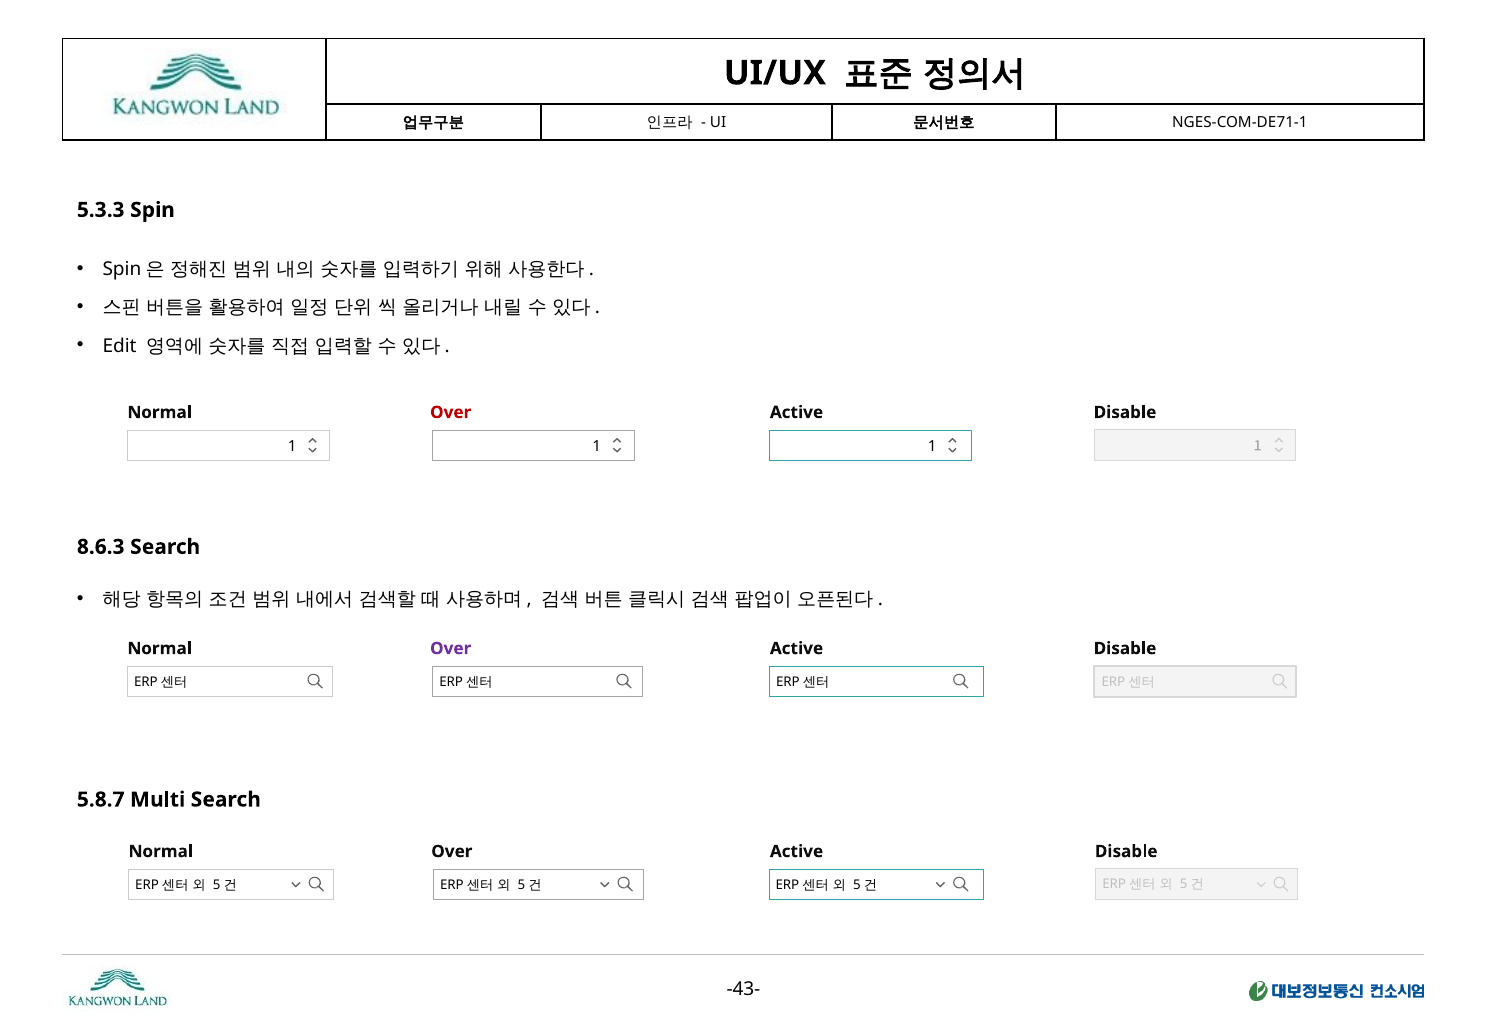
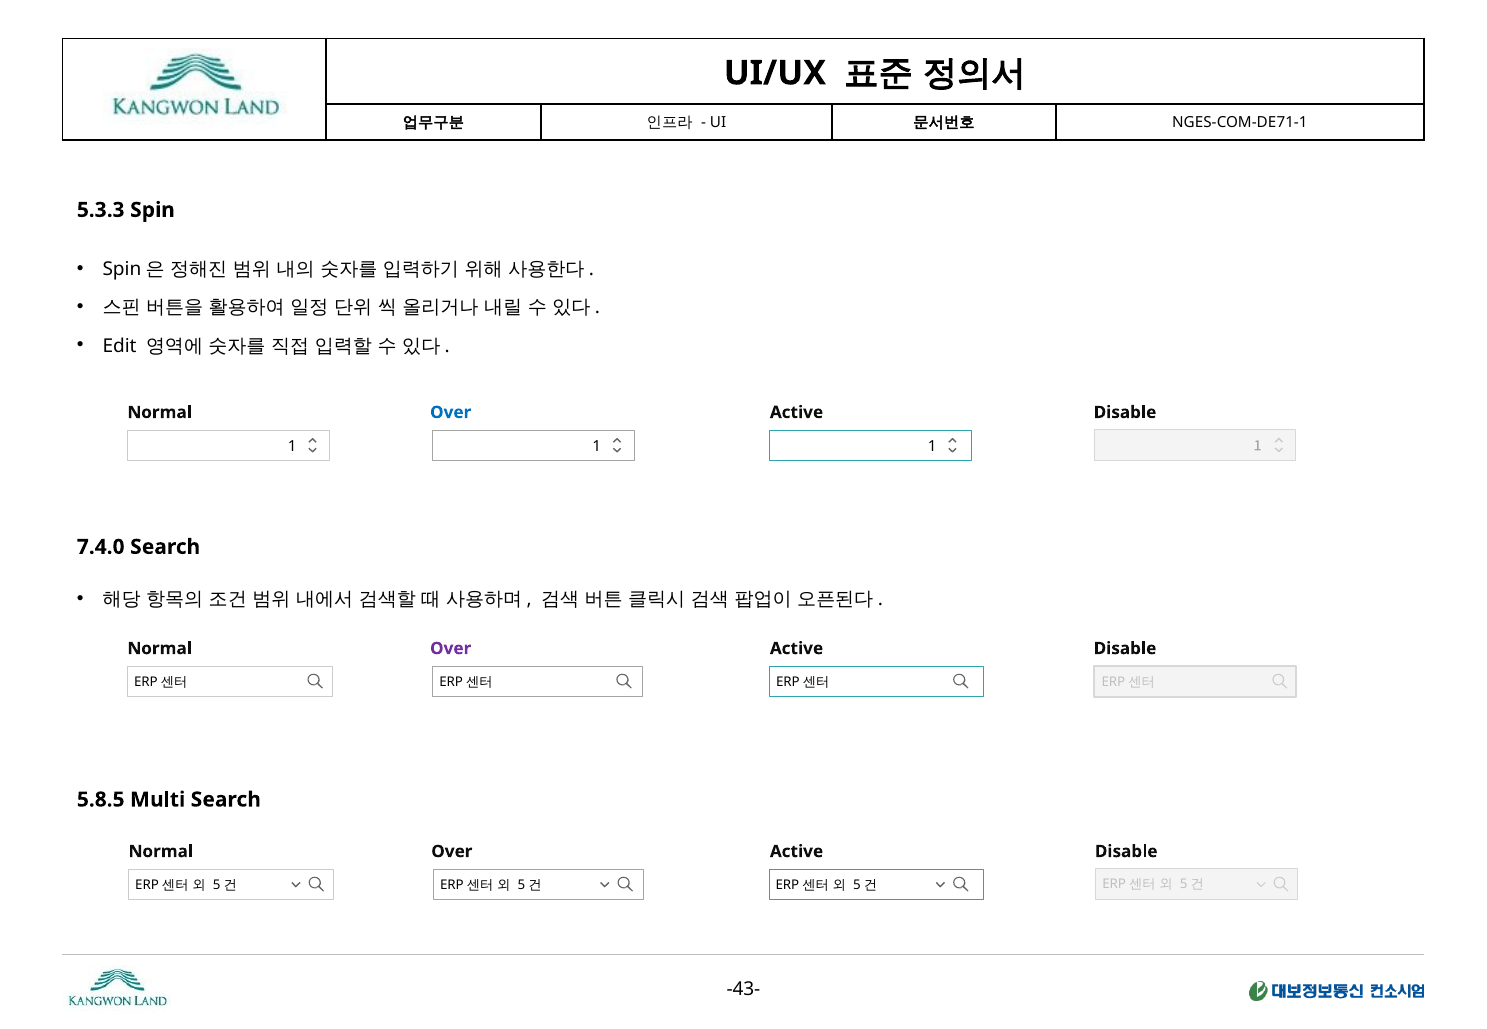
Over colour: red -> blue (451, 413)
8.6.3: 8.6.3 -> 7.4.0 (101, 547)
5.8.7: 5.8.7 -> 5.8.5 (101, 800)
